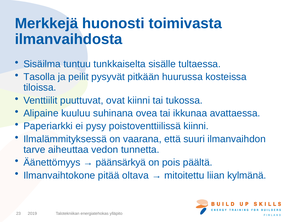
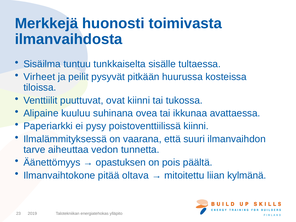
Tasolla: Tasolla -> Virheet (39, 77)
päänsärkyä: päänsärkyä -> opastuksen (121, 163)
